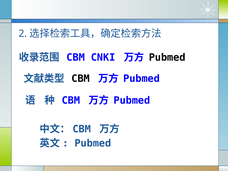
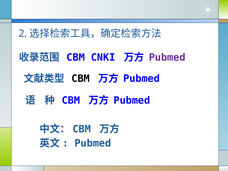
Pubmed colour: black -> purple (167, 57)
